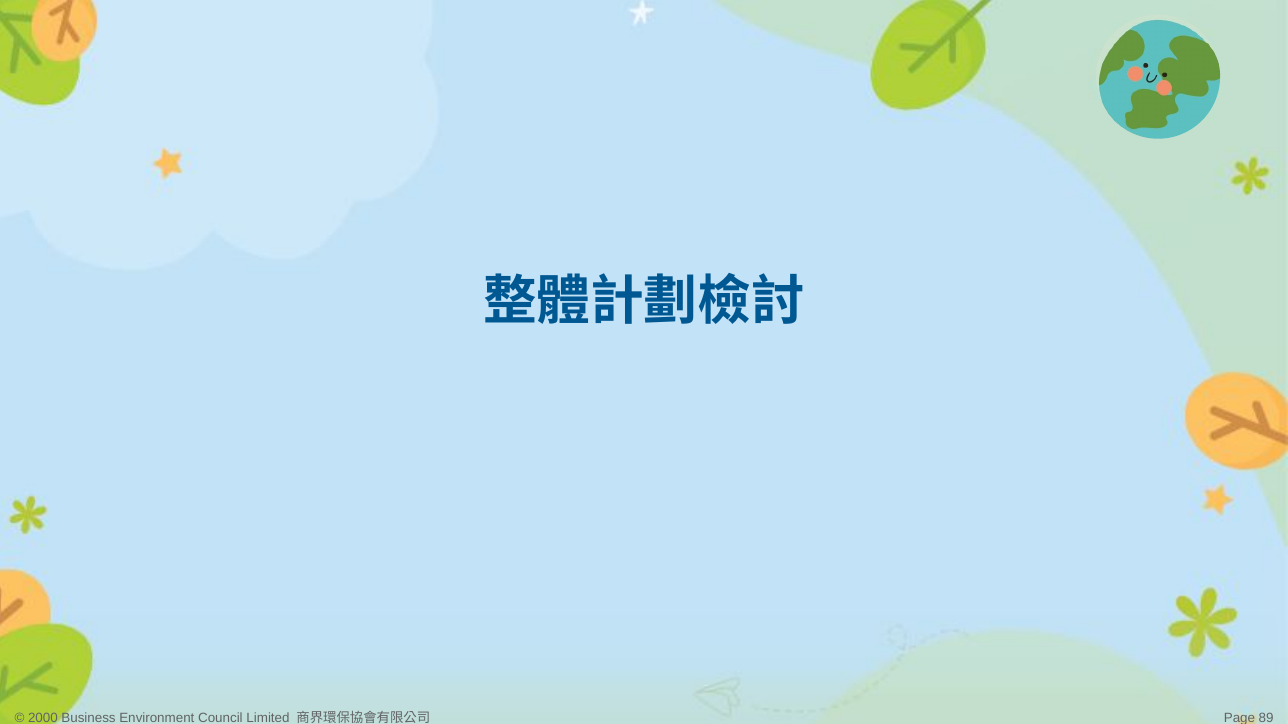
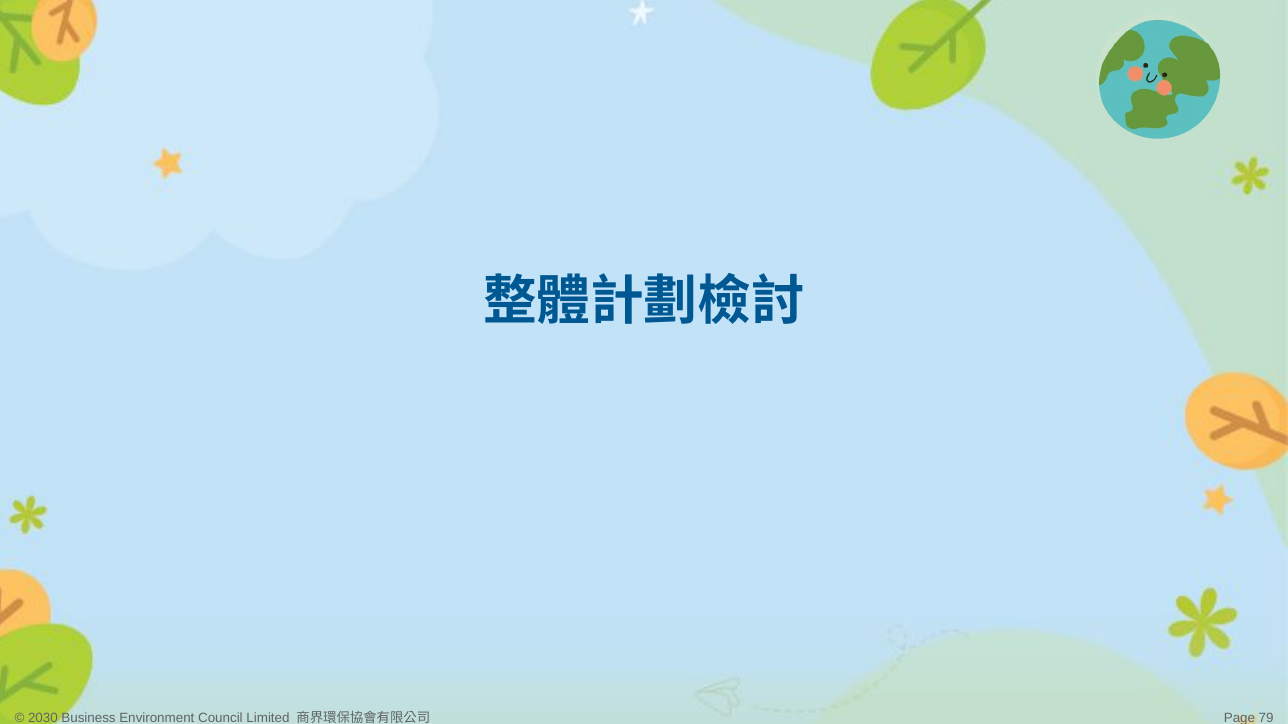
2000: 2000 -> 2030 (43, 718)
89: 89 -> 79 (1266, 718)
